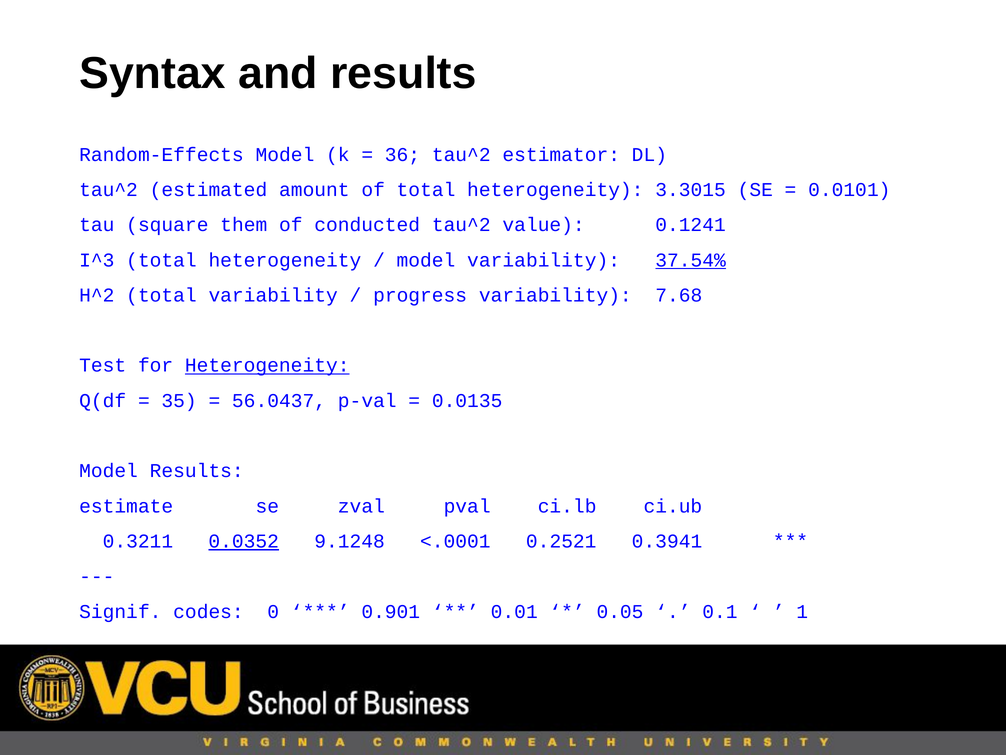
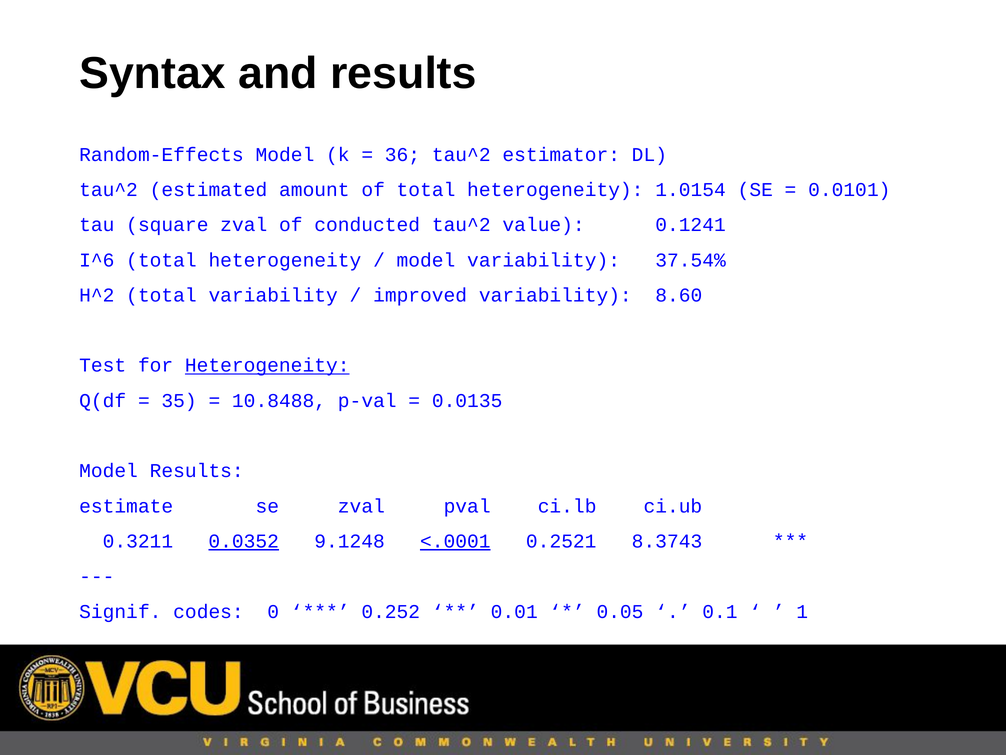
3.3015: 3.3015 -> 1.0154 (691, 190)
square them: them -> zval (244, 225)
I^3: I^3 -> I^6 (97, 260)
37.54% underline: present -> none (691, 260)
progress: progress -> improved (420, 295)
7.68: 7.68 -> 8.60 (679, 295)
56.0437: 56.0437 -> 10.8488 (279, 400)
<.0001 underline: none -> present (455, 541)
0.3941: 0.3941 -> 8.3743 (667, 541)
0.901: 0.901 -> 0.252 (391, 611)
